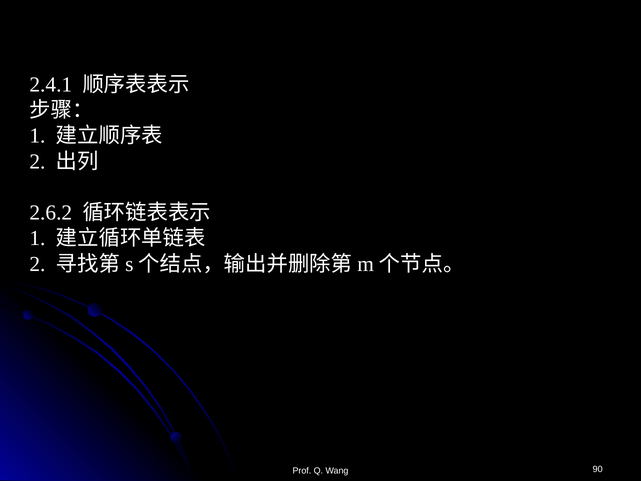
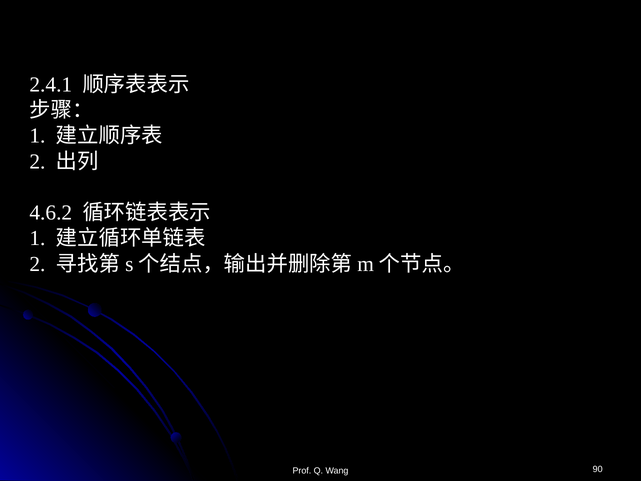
2.6.2: 2.6.2 -> 4.6.2 (51, 213)
